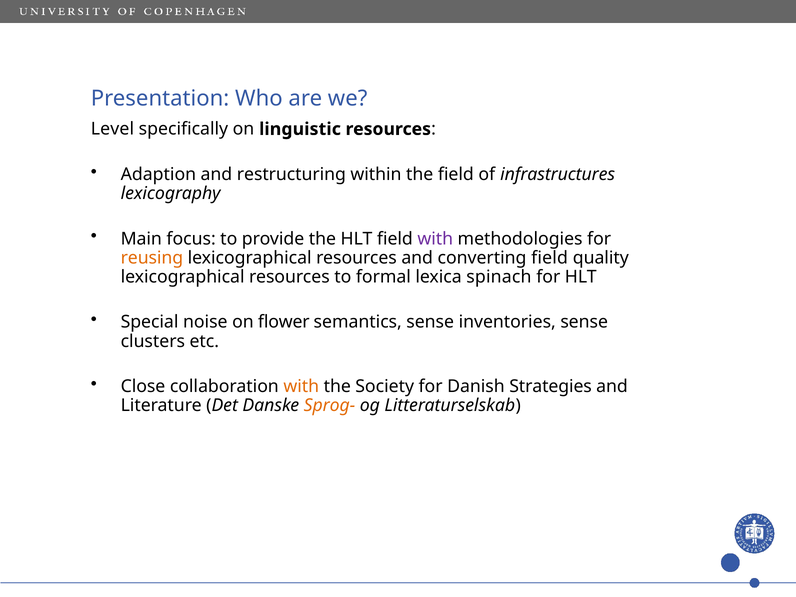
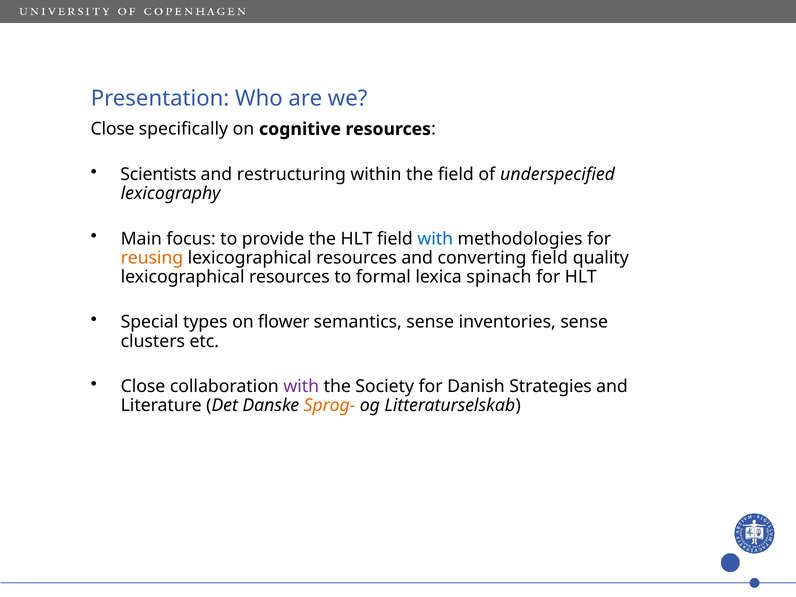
Level: Level -> Close (113, 129)
linguistic: linguistic -> cognitive (300, 129)
Adaption: Adaption -> Scientists (158, 174)
infrastructures: infrastructures -> underspecified (558, 174)
with colour: purple -> blue (435, 239)
noise: noise -> types (205, 322)
with colour: orange -> purple (301, 386)
